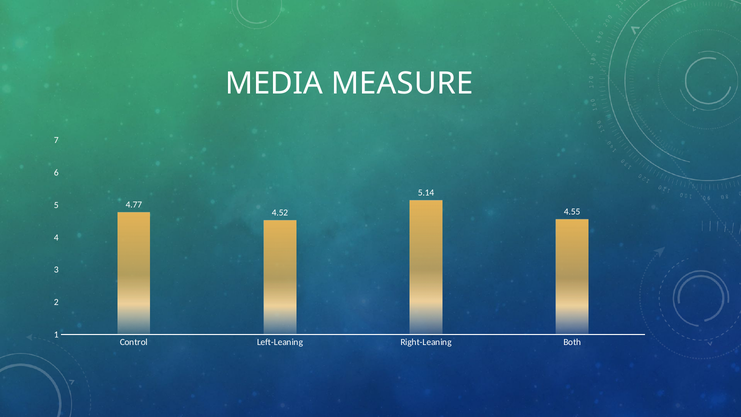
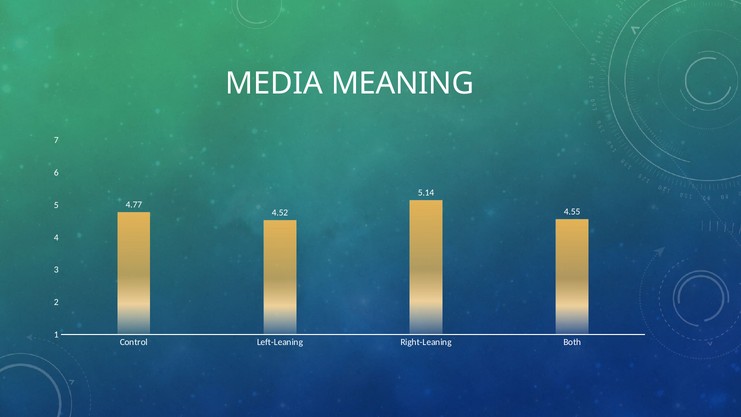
MEASURE: MEASURE -> MEANING (403, 83)
